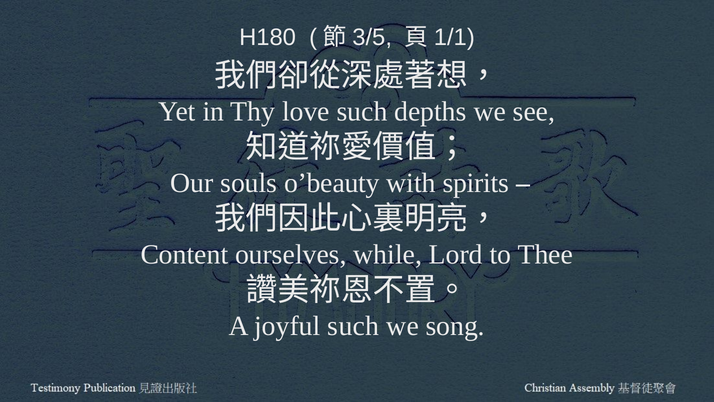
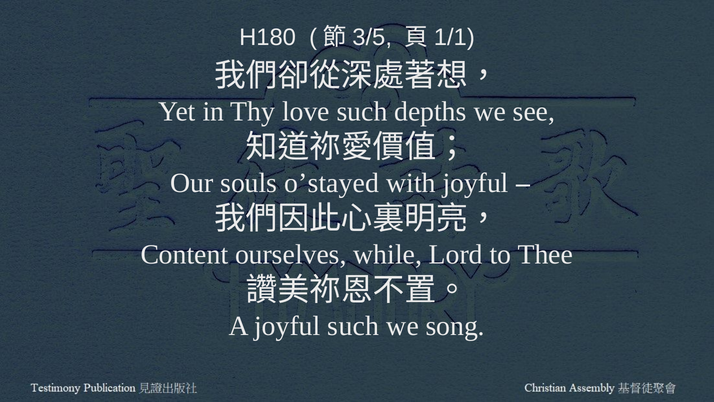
o’beauty: o’beauty -> o’stayed (332, 183)
with spirits: spirits -> joyful (476, 183)
